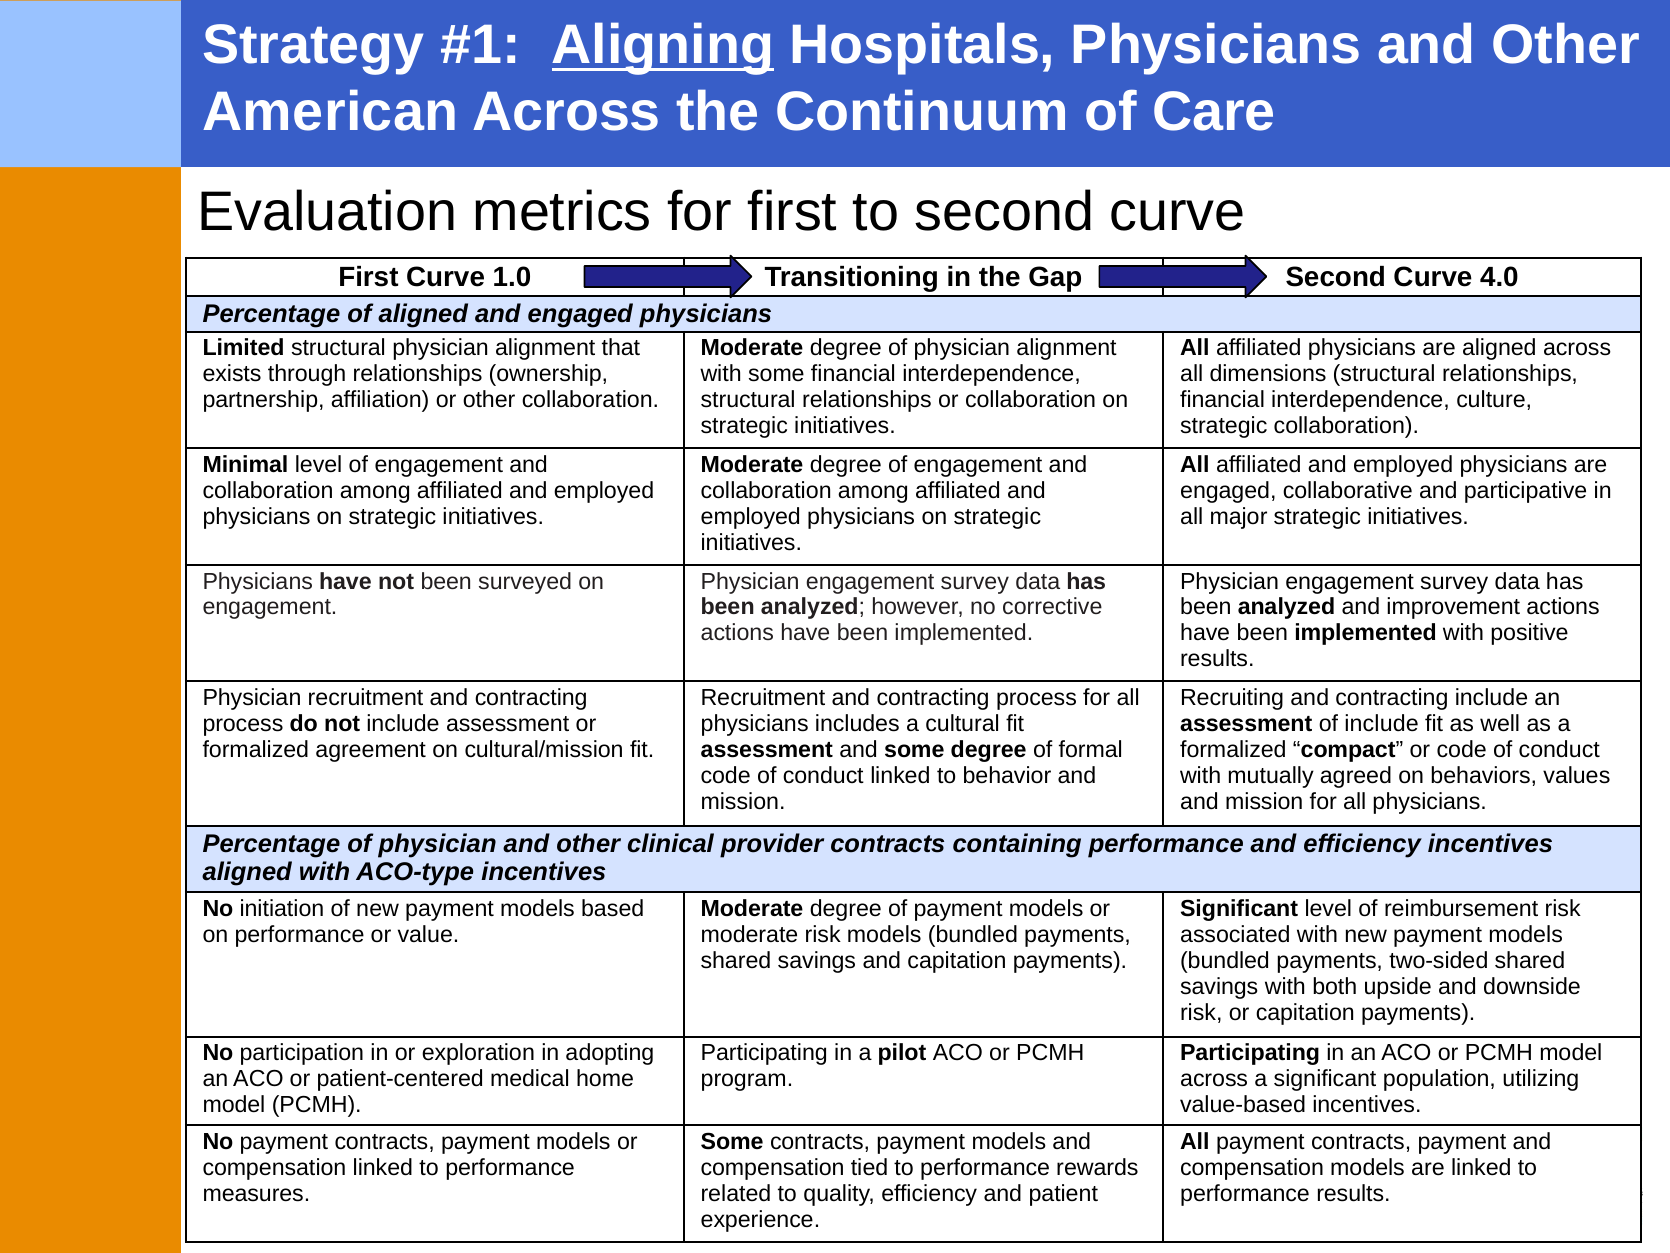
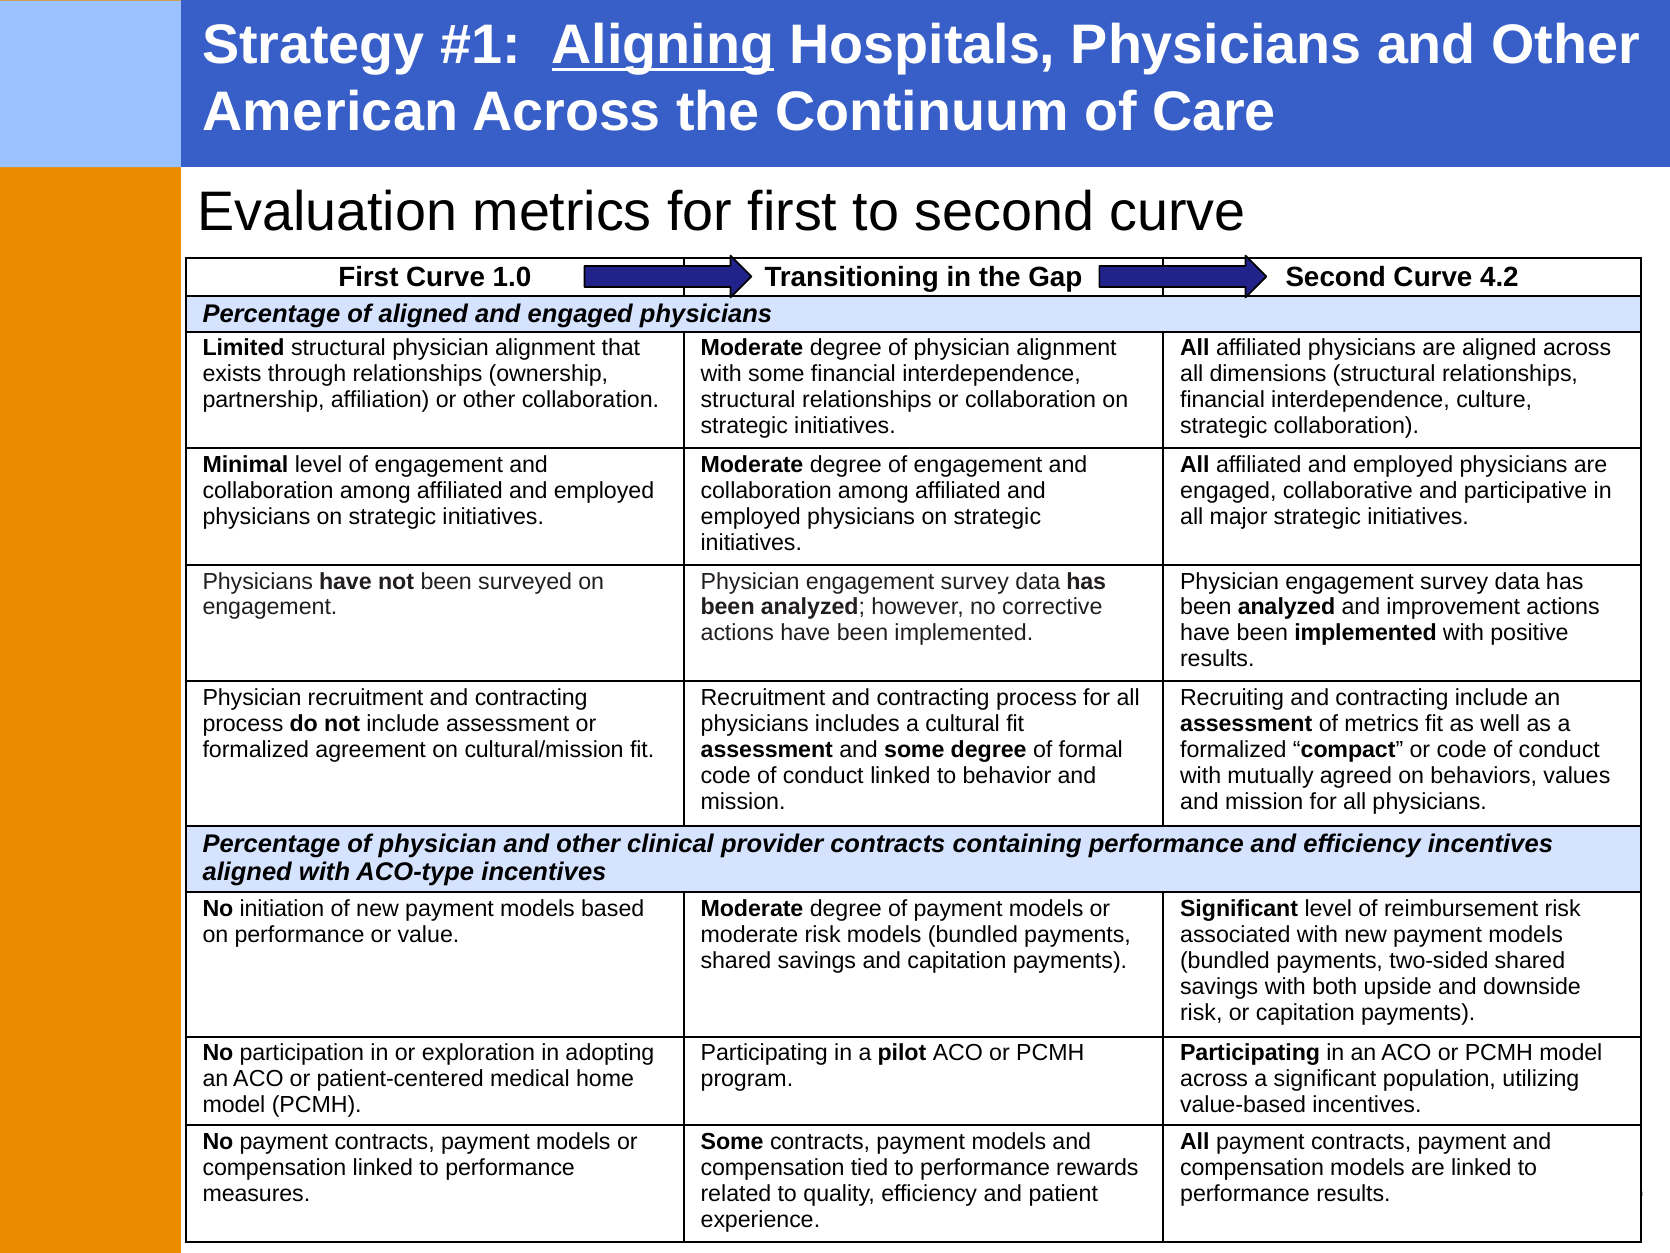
4.0: 4.0 -> 4.2 (1499, 277)
of include: include -> metrics (1382, 724)
